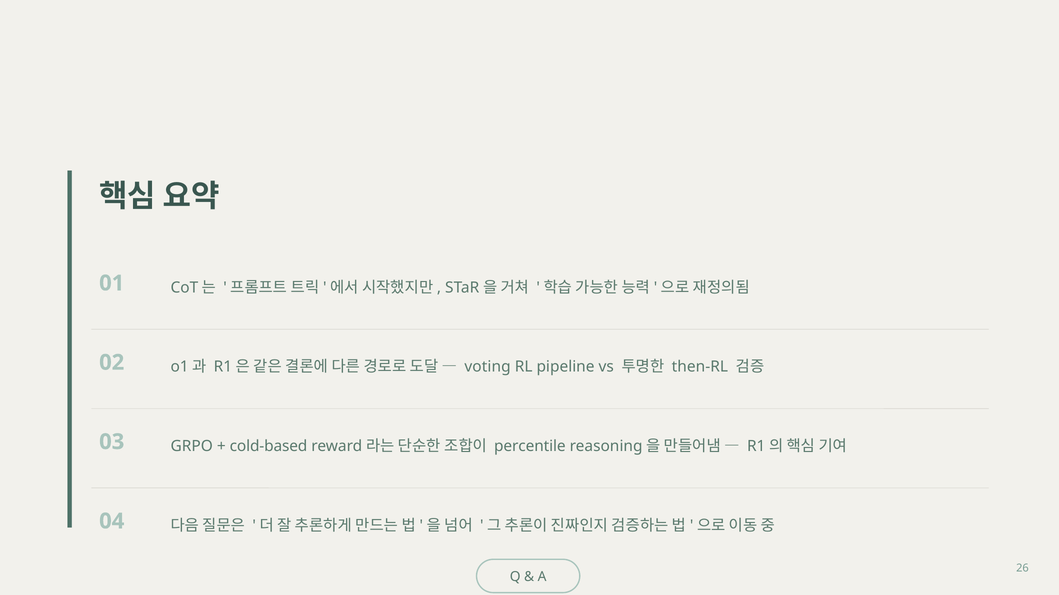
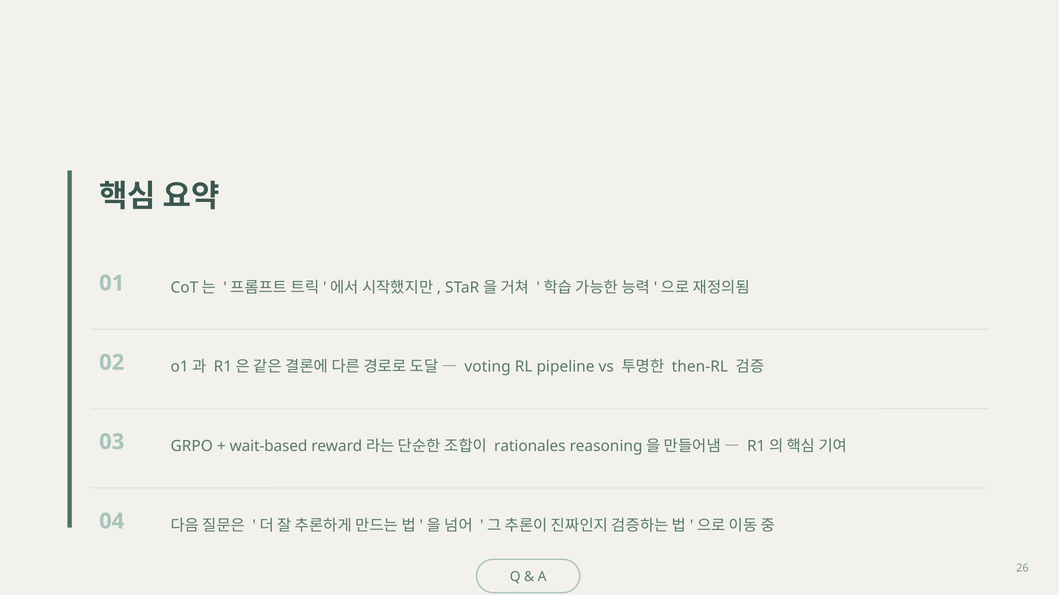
cold-based: cold-based -> wait-based (269, 447)
percentile: percentile -> rationales (530, 447)
